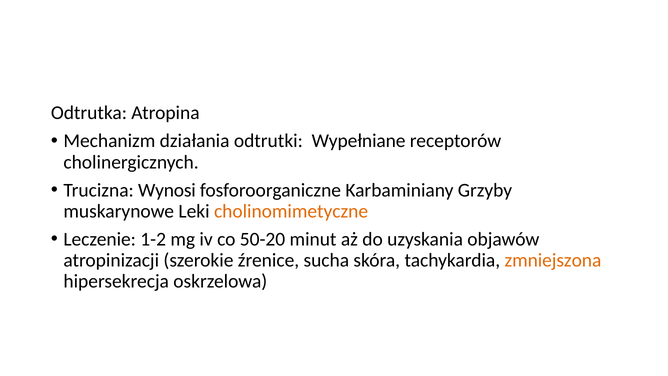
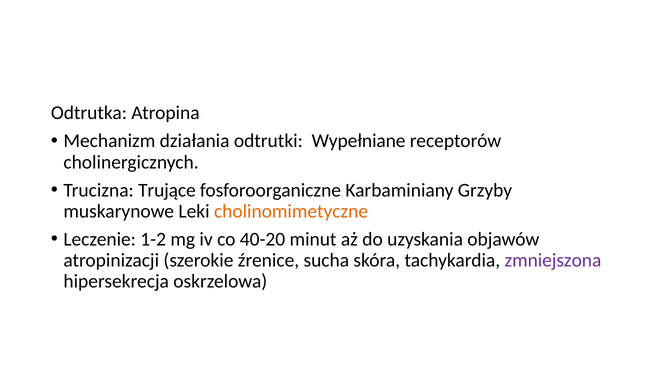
Wynosi: Wynosi -> Trujące (167, 190)
50-20: 50-20 -> 40-20 (263, 239)
zmniejszona colour: orange -> purple (553, 260)
